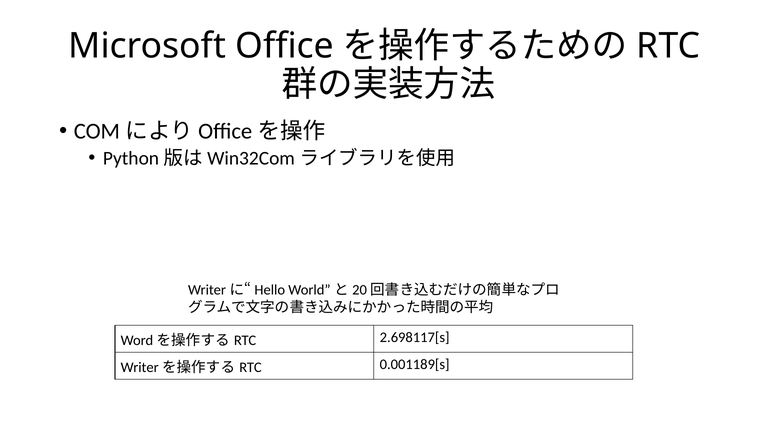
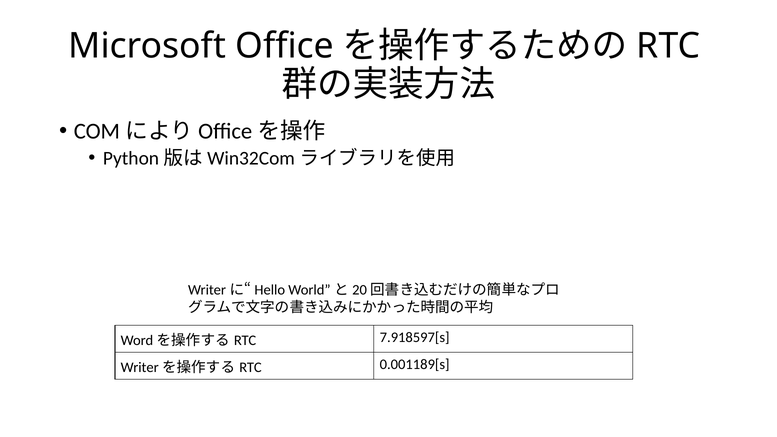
2.698117[s: 2.698117[s -> 7.918597[s (415, 337)
